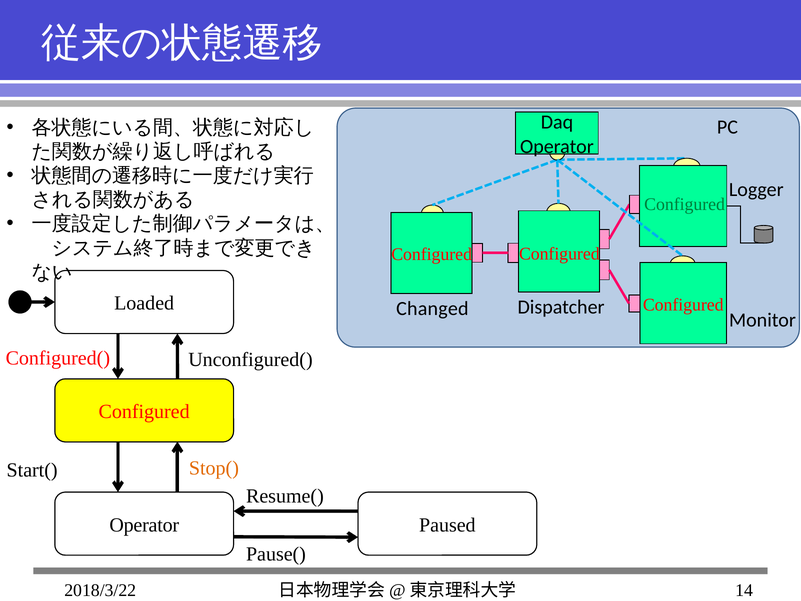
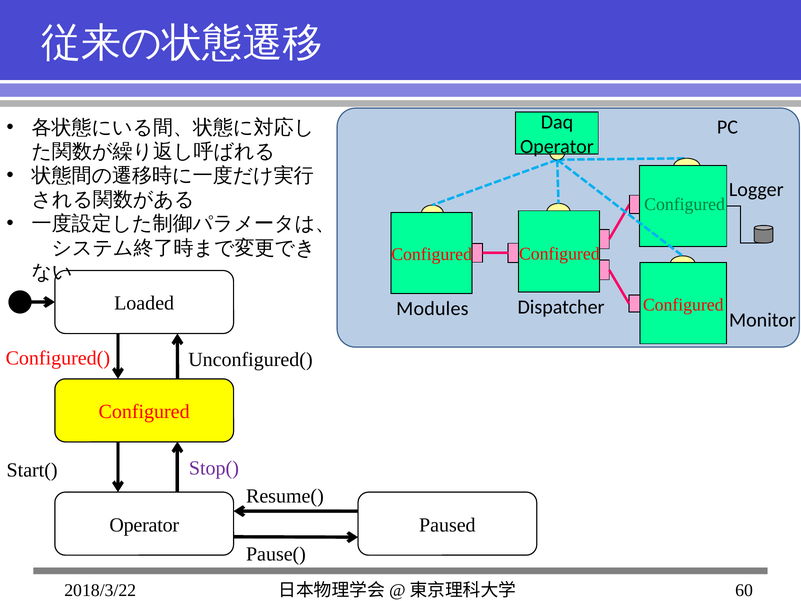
Changed: Changed -> Modules (432, 309)
Stop( colour: orange -> purple (214, 468)
14: 14 -> 60 (744, 590)
